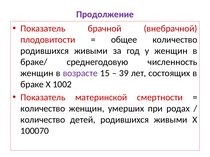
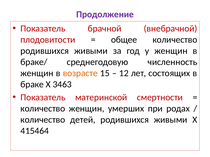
возрасте colour: purple -> orange (80, 73)
39: 39 -> 12 (124, 73)
1002: 1002 -> 3463 (62, 85)
100070: 100070 -> 415464 (35, 131)
